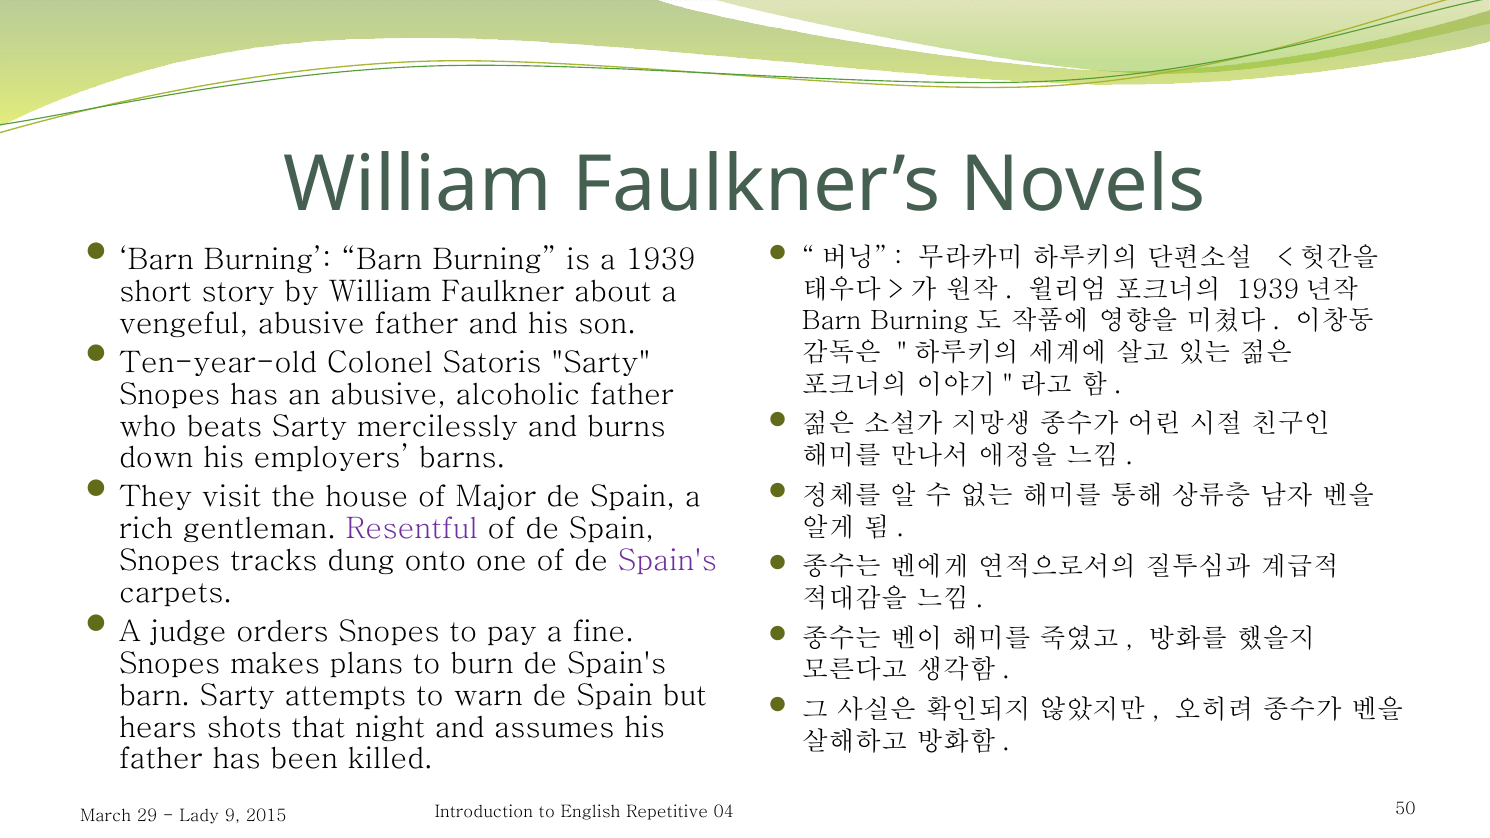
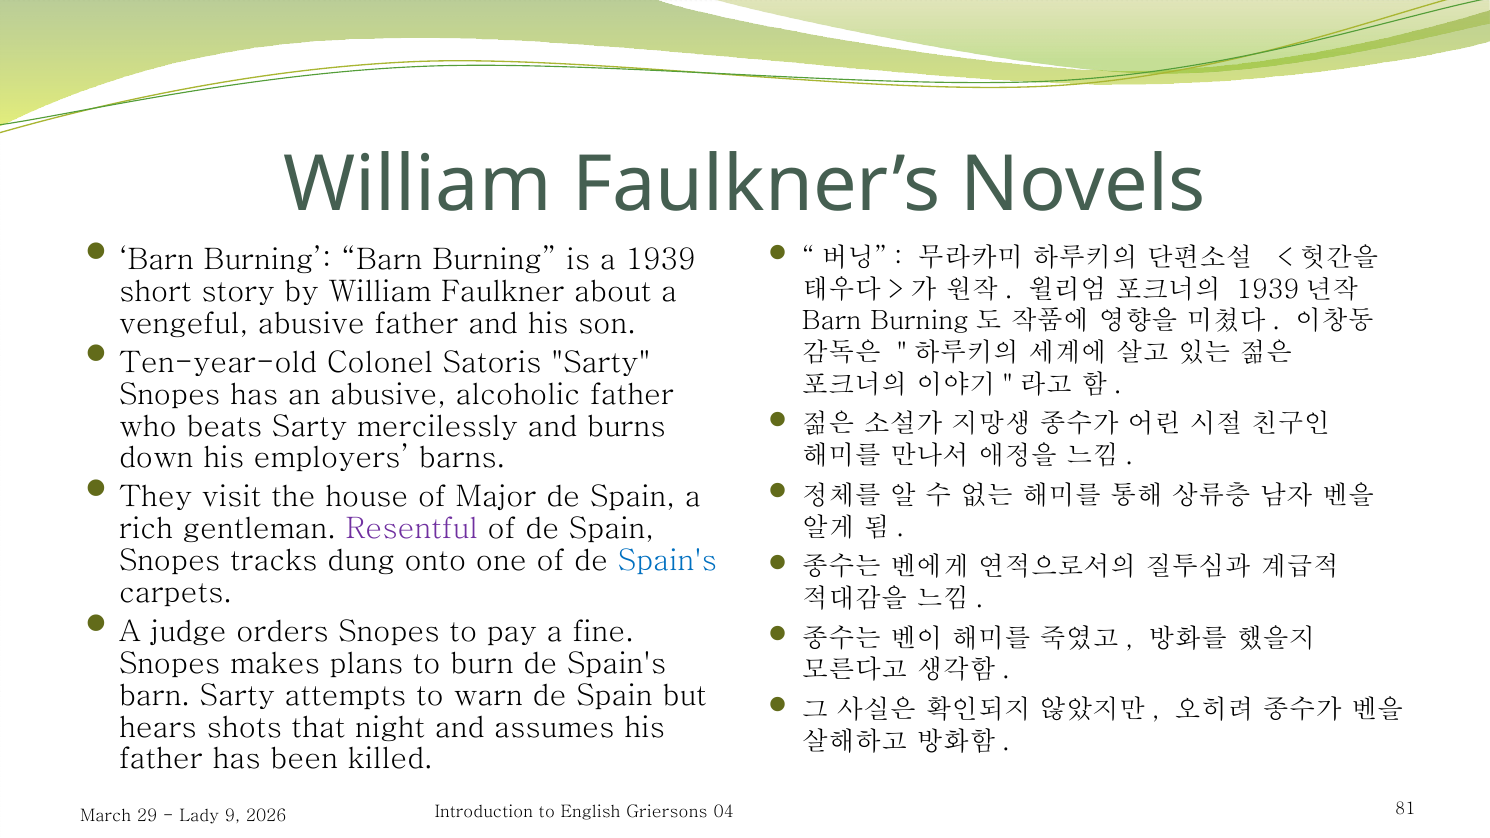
Spain's colour: purple -> blue (667, 561)
2015: 2015 -> 2026 (266, 816)
Repetitive: Repetitive -> Griersons (667, 812)
50: 50 -> 81 (1405, 809)
